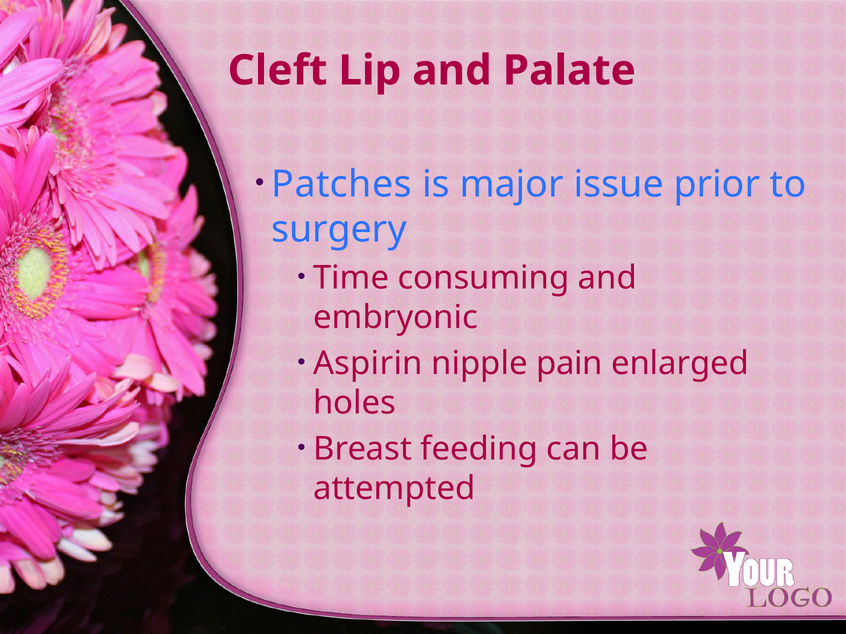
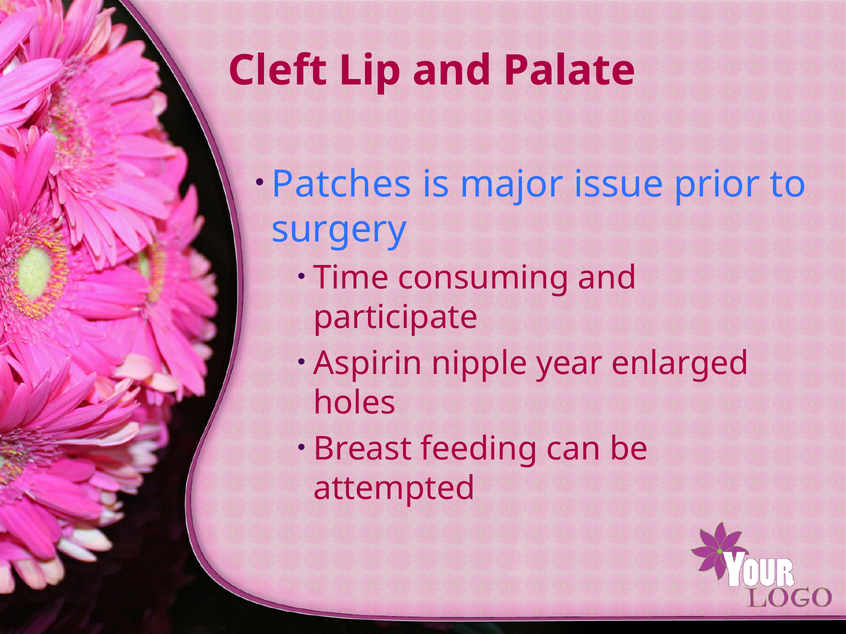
embryonic: embryonic -> participate (396, 318)
pain: pain -> year (569, 364)
